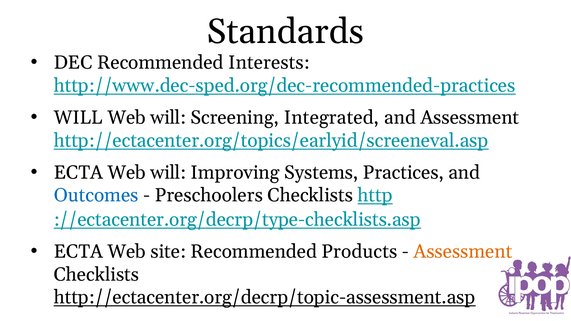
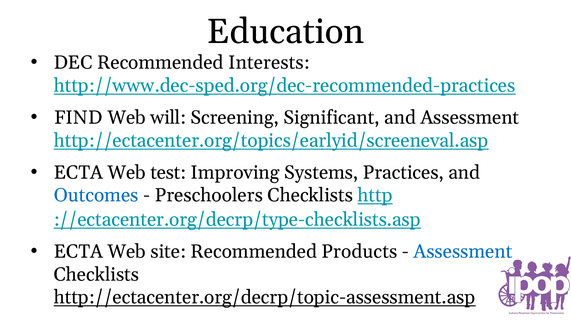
Standards: Standards -> Education (285, 32)
WILL: WILL -> FIND (78, 118)
Integrated: Integrated -> Significant (332, 118)
ECTA Web will: will -> test (168, 173)
Assessment colour: orange -> blue (463, 252)
